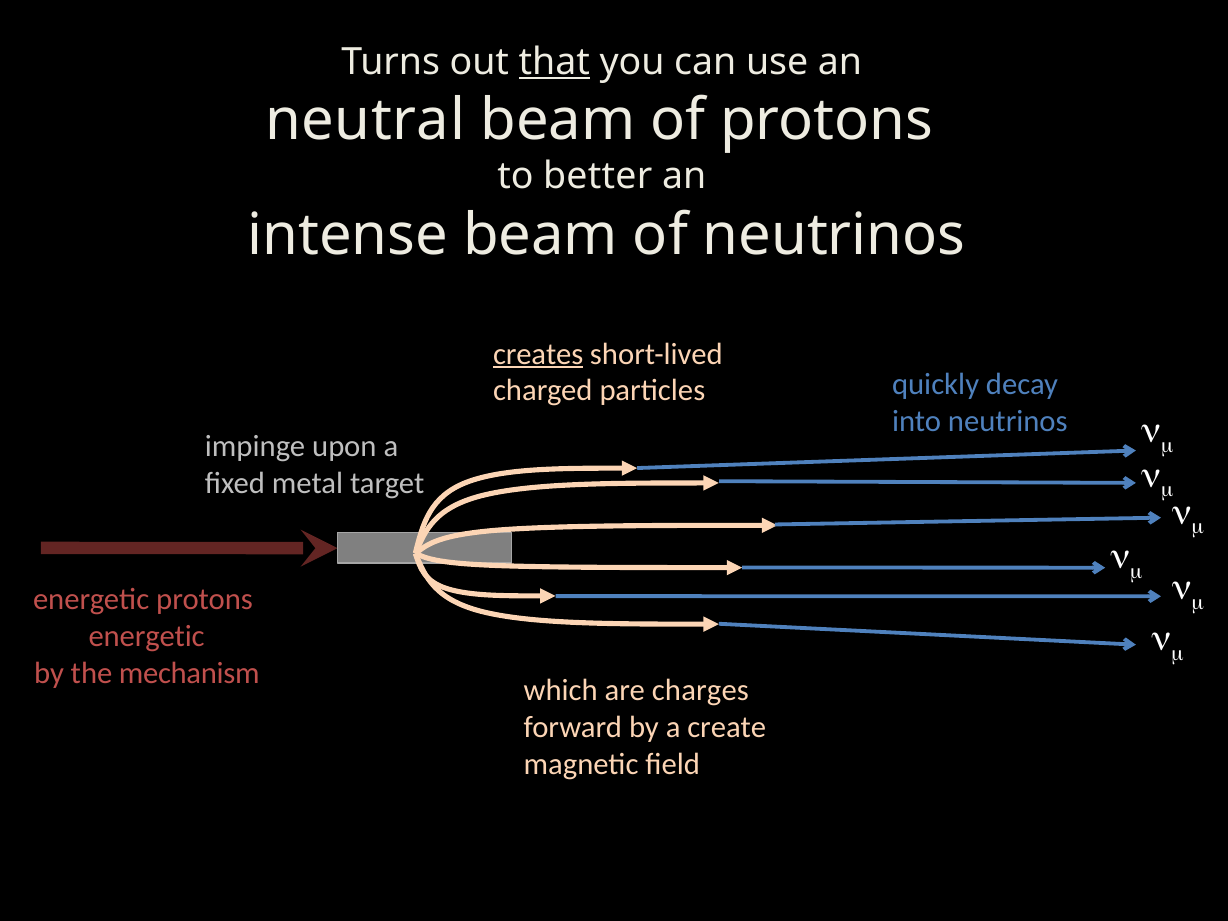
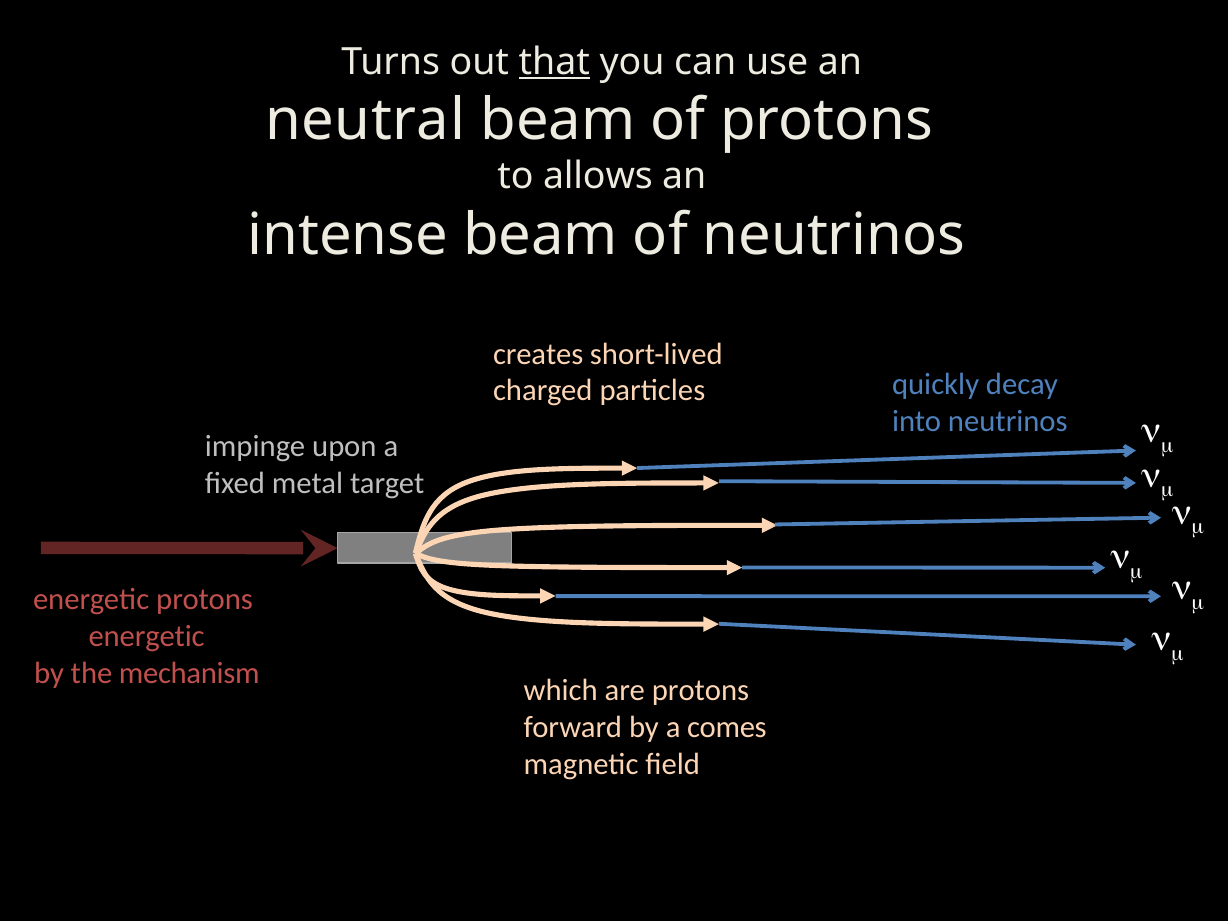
better: better -> allows (598, 176)
creates underline: present -> none (538, 354)
are charges: charges -> protons (701, 691)
create: create -> comes (727, 727)
